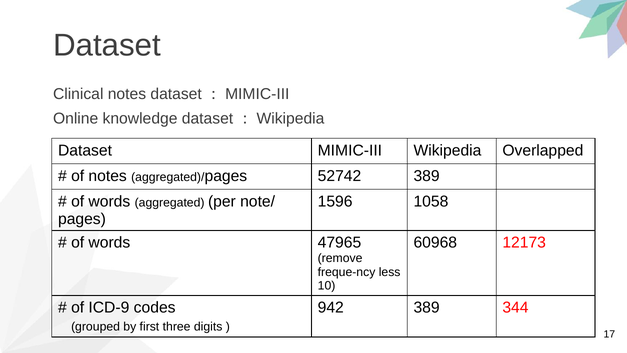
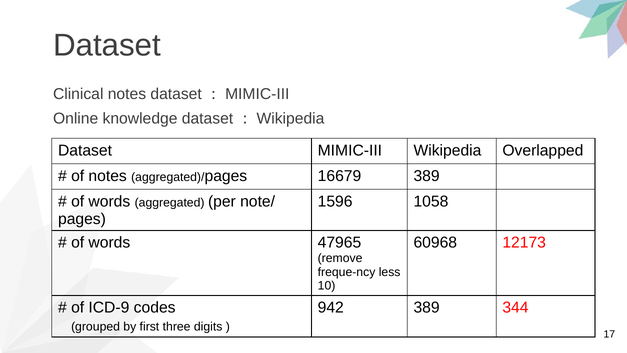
52742: 52742 -> 16679 (340, 176)
